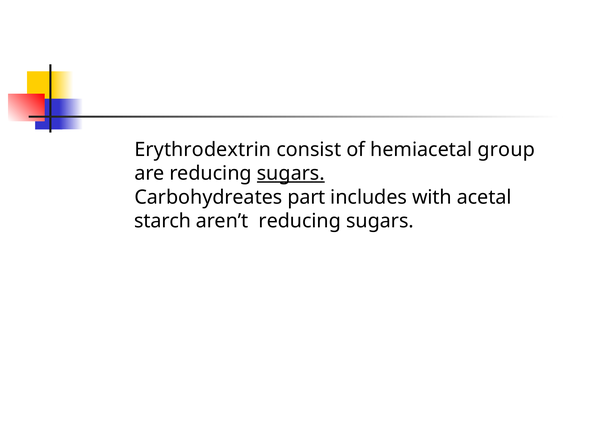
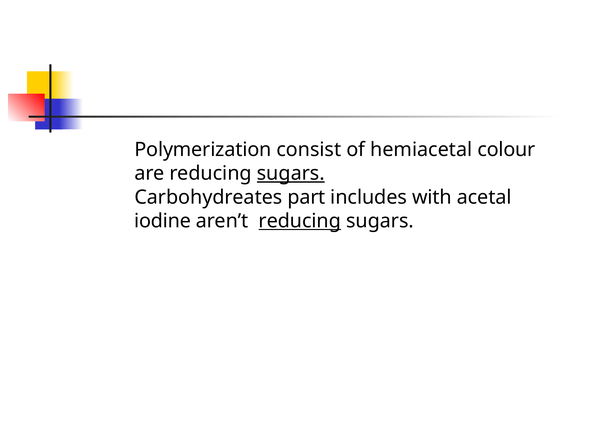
Erythrodextrin: Erythrodextrin -> Polymerization (203, 150)
group: group -> colour (506, 150)
starch: starch -> iodine (163, 221)
reducing underline: none -> present (300, 221)
